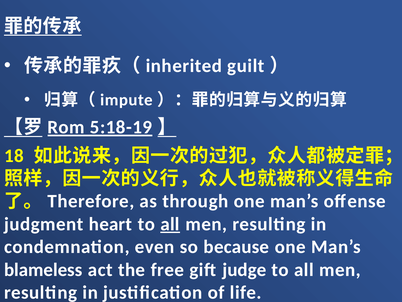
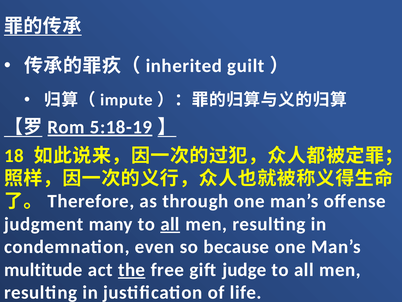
heart: heart -> many (111, 224)
blameless: blameless -> multitude (43, 269)
the underline: none -> present (132, 269)
